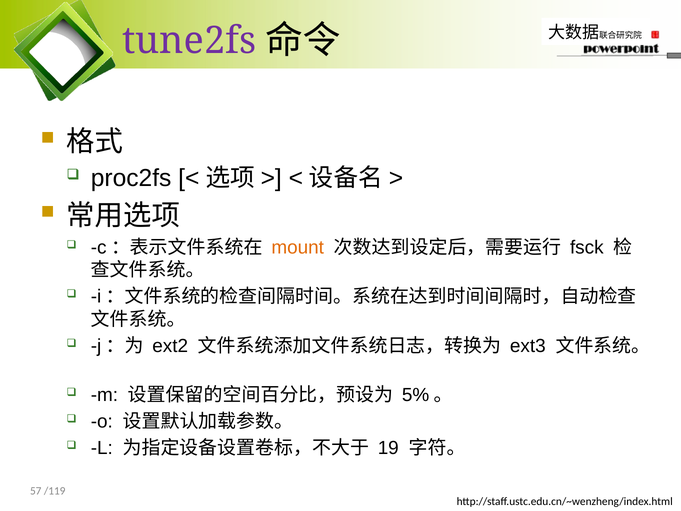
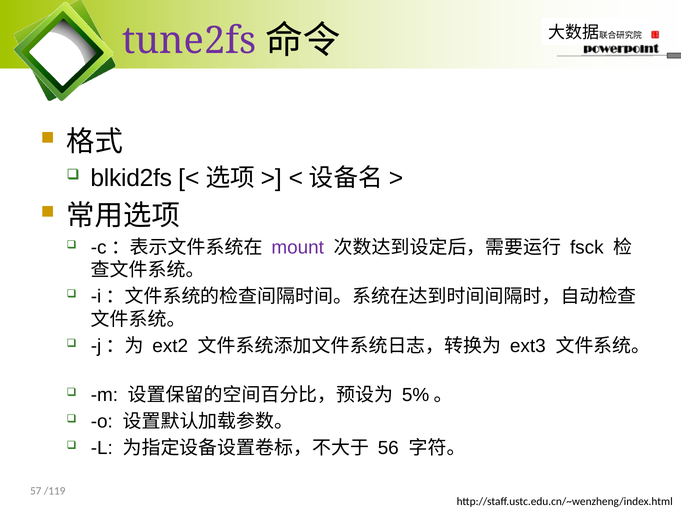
proc2fs: proc2fs -> blkid2fs (131, 178)
mount colour: orange -> purple (298, 247)
19: 19 -> 56 (388, 448)
